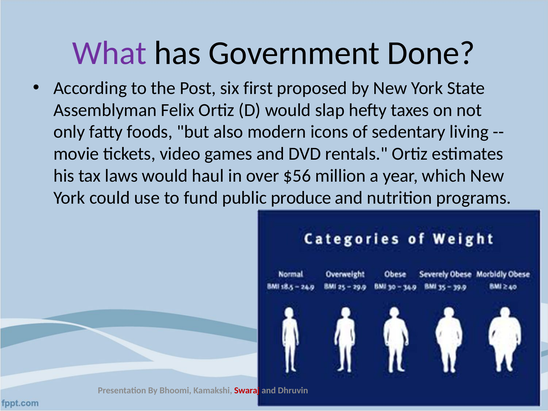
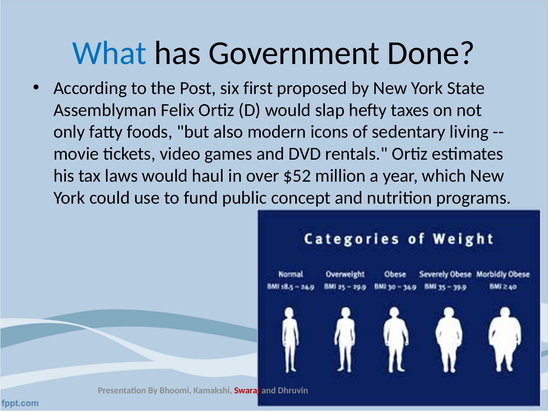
What colour: purple -> blue (109, 53)
$56: $56 -> $52 (297, 176)
produce: produce -> concept (301, 198)
